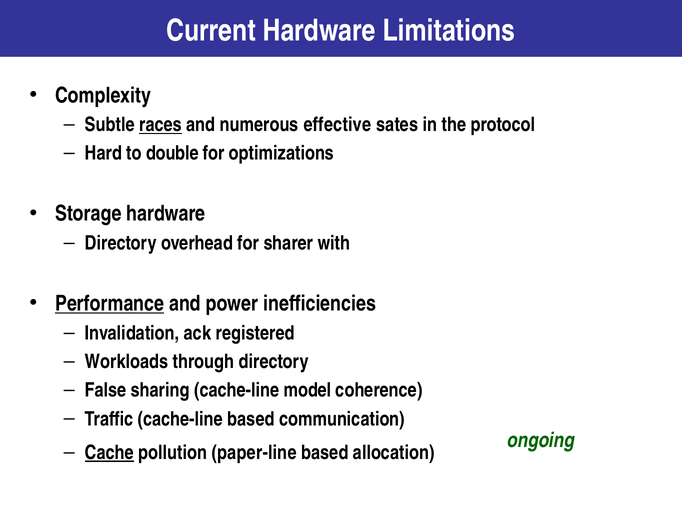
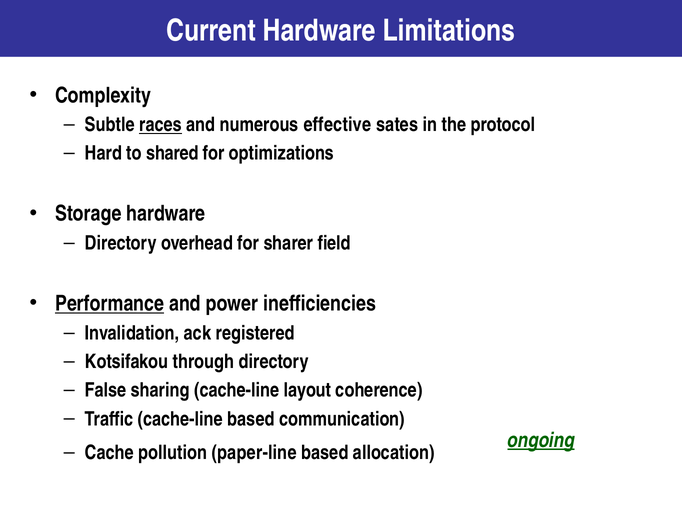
double: double -> shared (172, 153)
with: with -> field (334, 243)
Workloads: Workloads -> Kotsifakou (127, 361)
model: model -> layout (308, 390)
ongoing underline: none -> present (541, 440)
Cache underline: present -> none (109, 452)
